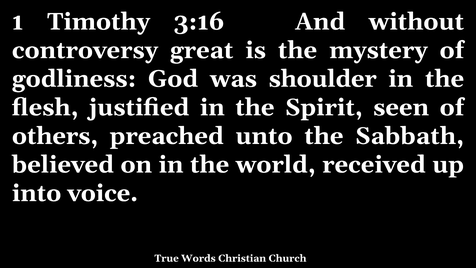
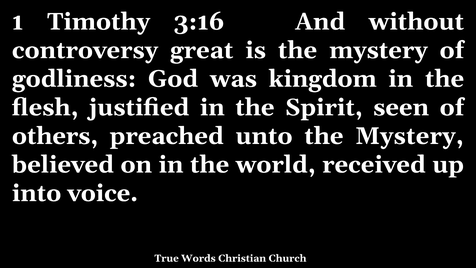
shoulder: shoulder -> kingdom (323, 79)
unto the Sabbath: Sabbath -> Mystery (409, 136)
